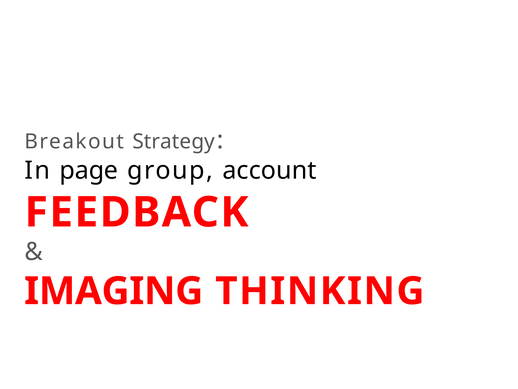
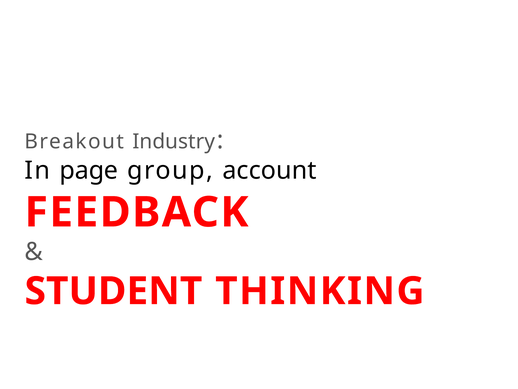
Strategy: Strategy -> Industry (174, 142)
IMAGING: IMAGING -> STUDENT (113, 291)
